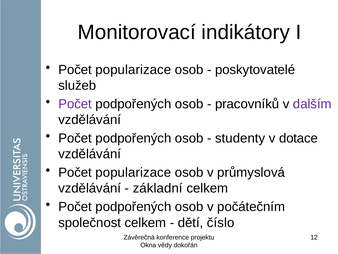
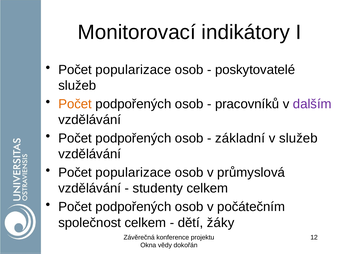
Počet colour: purple -> orange (75, 104)
studenty: studenty -> základní (240, 138)
v dotace: dotace -> služeb (298, 138)
základní: základní -> studenty (158, 188)
číslo: číslo -> žáky (221, 222)
